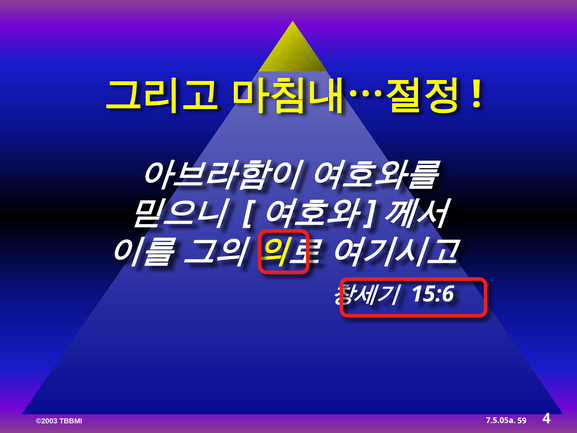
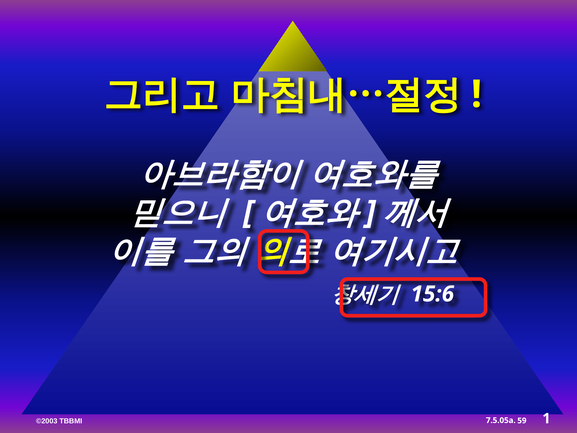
4: 4 -> 1 (546, 418)
